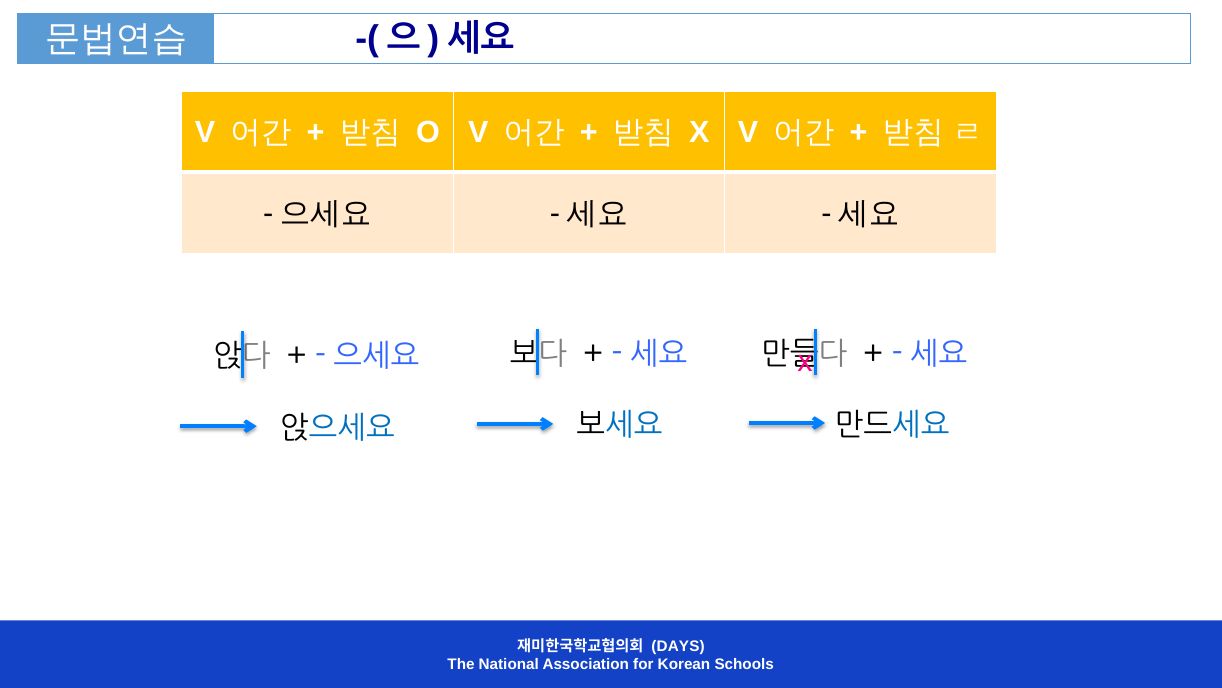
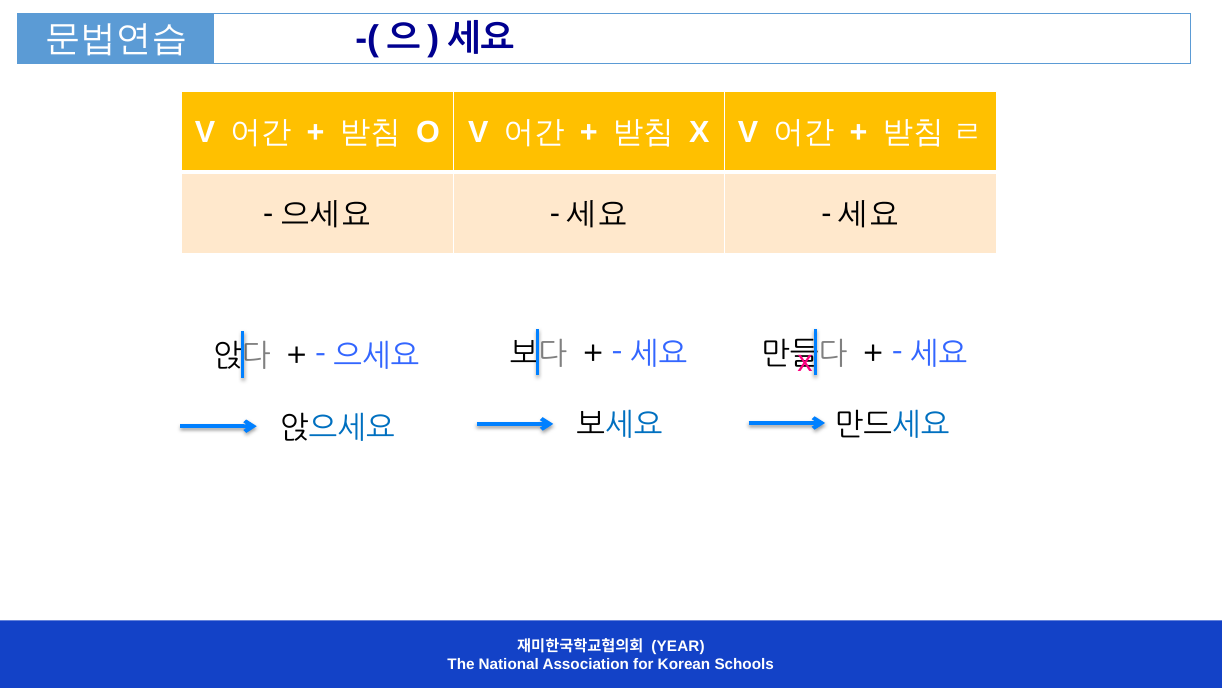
DAYS: DAYS -> YEAR (678, 645)
